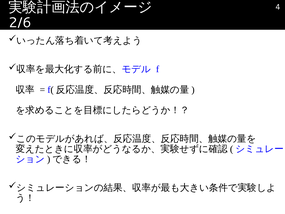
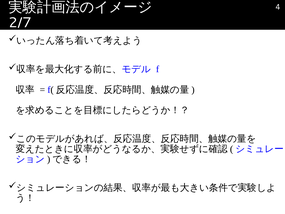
2/6: 2/6 -> 2/7 (20, 23)
